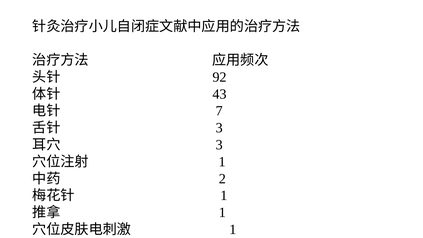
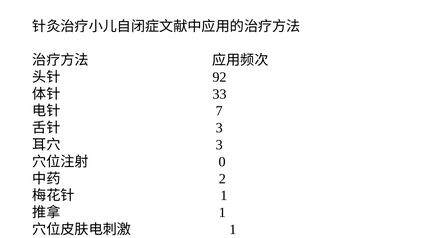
43: 43 -> 33 (219, 94)
1: 1 -> 0 (222, 162)
